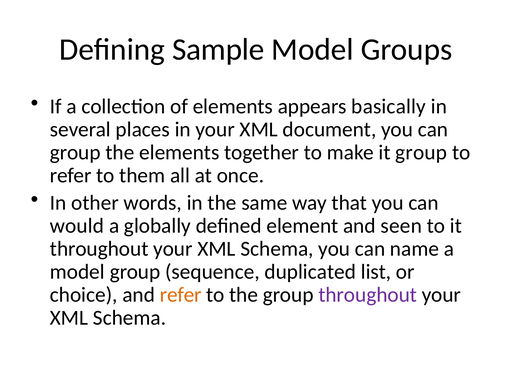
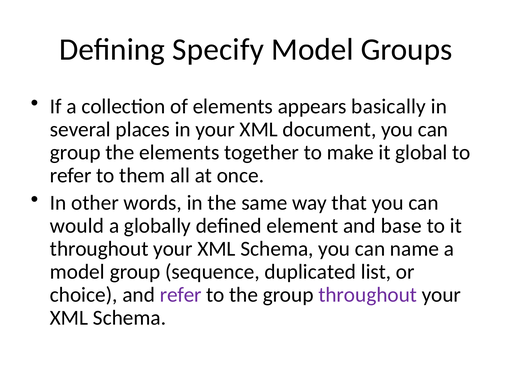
Sample: Sample -> Specify (218, 50)
it group: group -> global (421, 153)
seen: seen -> base (401, 226)
refer colour: orange -> purple (181, 295)
